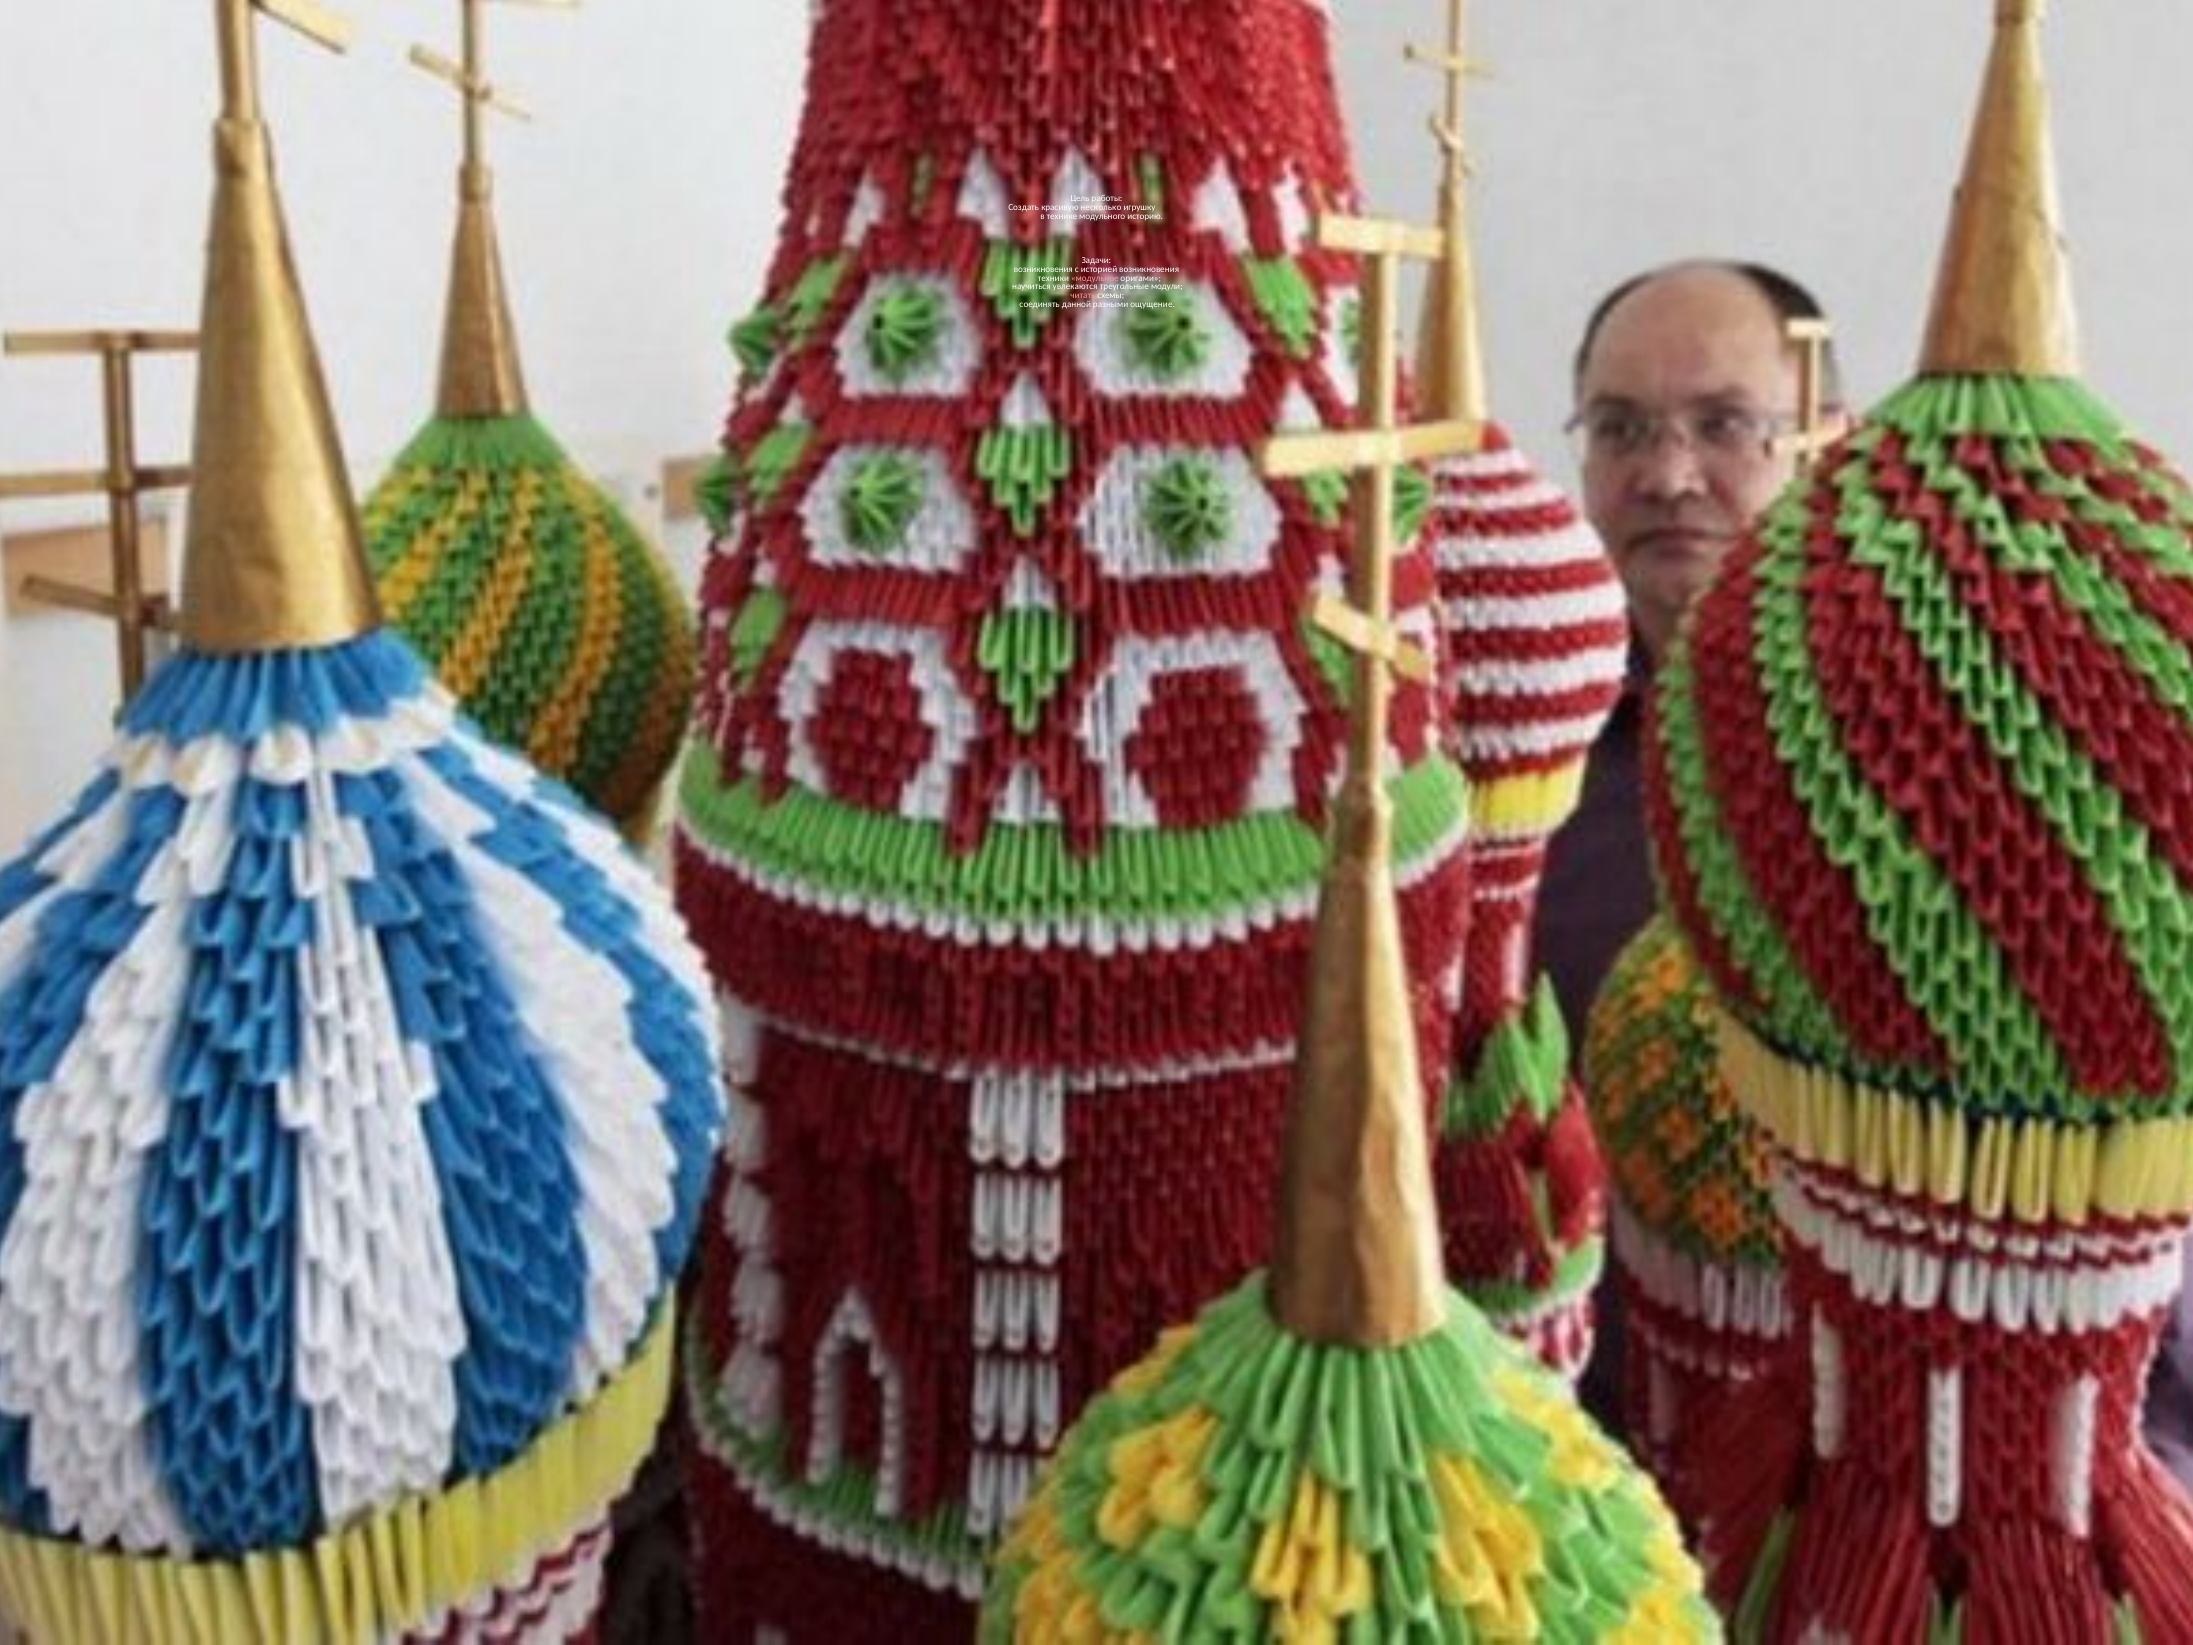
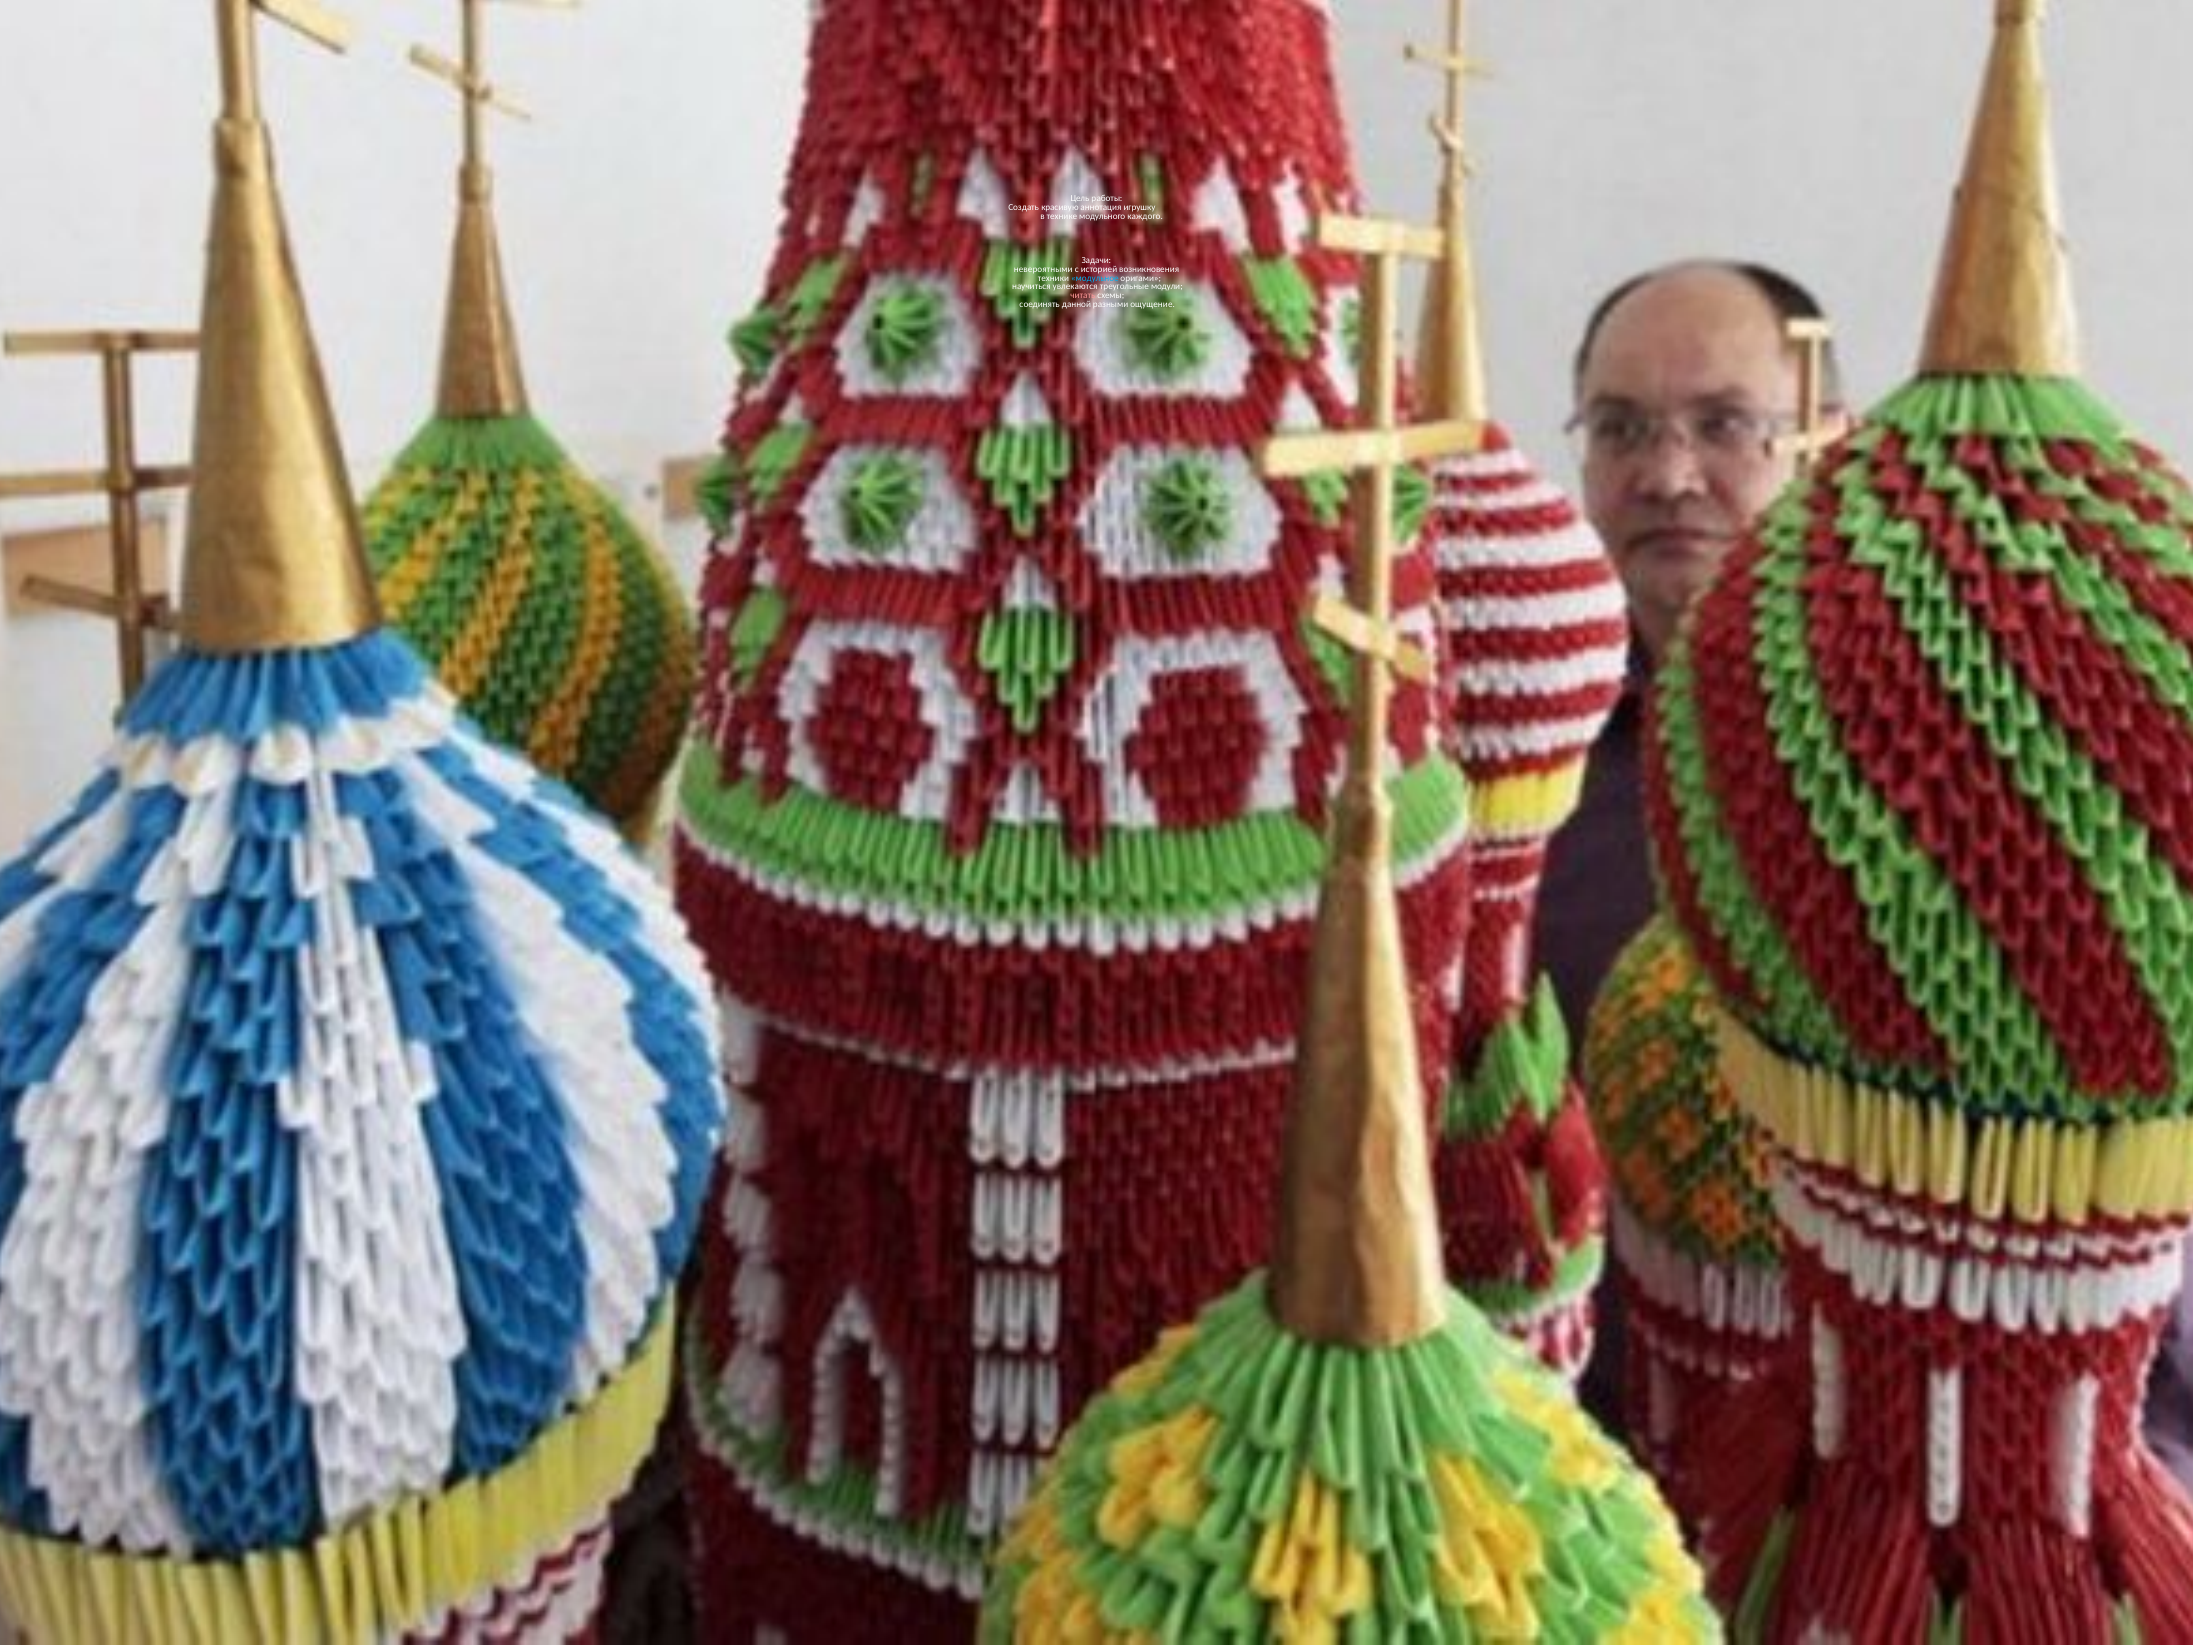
несколько: несколько -> аннотация (1101, 208)
историю: историю -> каждого (1145, 216)
возникновения: возникновения -> невероятными (1043, 269)
модульное colour: pink -> light blue (1095, 278)
